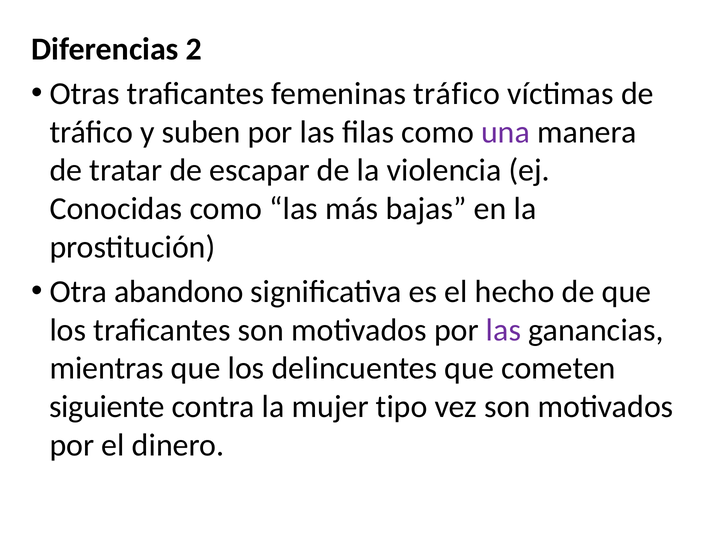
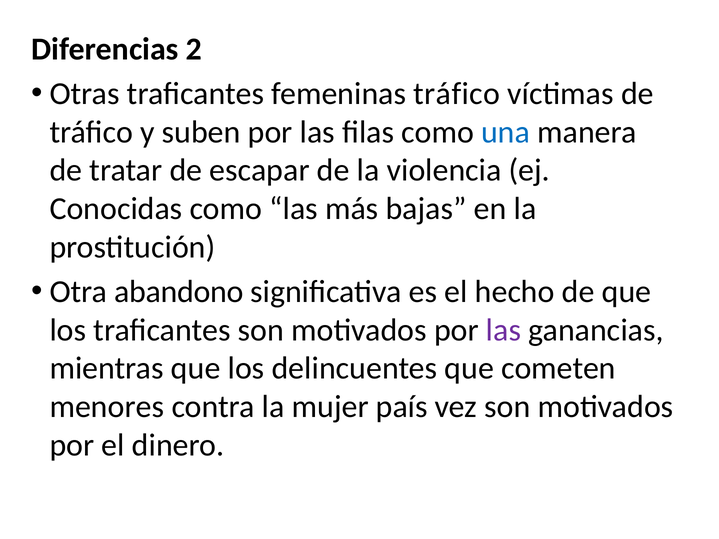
una colour: purple -> blue (506, 132)
siguiente: siguiente -> menores (107, 407)
tipo: tipo -> país (402, 407)
